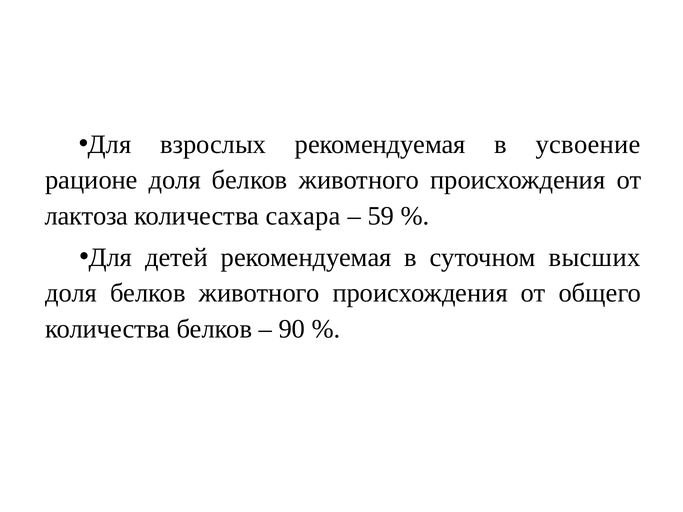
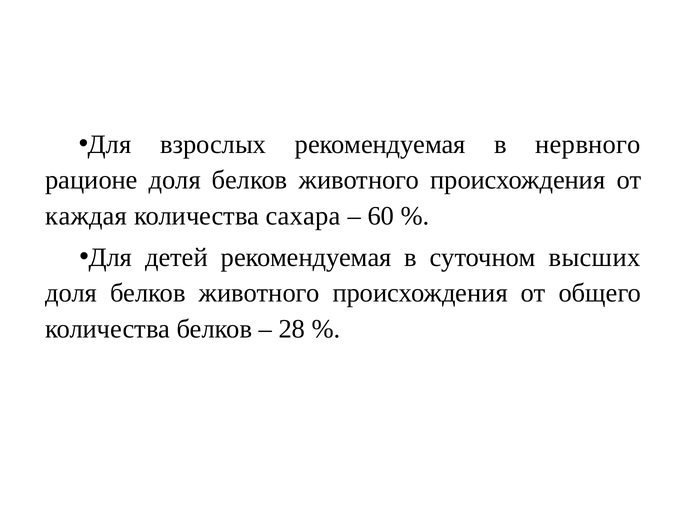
усвоение: усвоение -> нервного (588, 145)
лактоза: лактоза -> каждая (86, 216)
59: 59 -> 60 (381, 216)
90: 90 -> 28 (292, 329)
